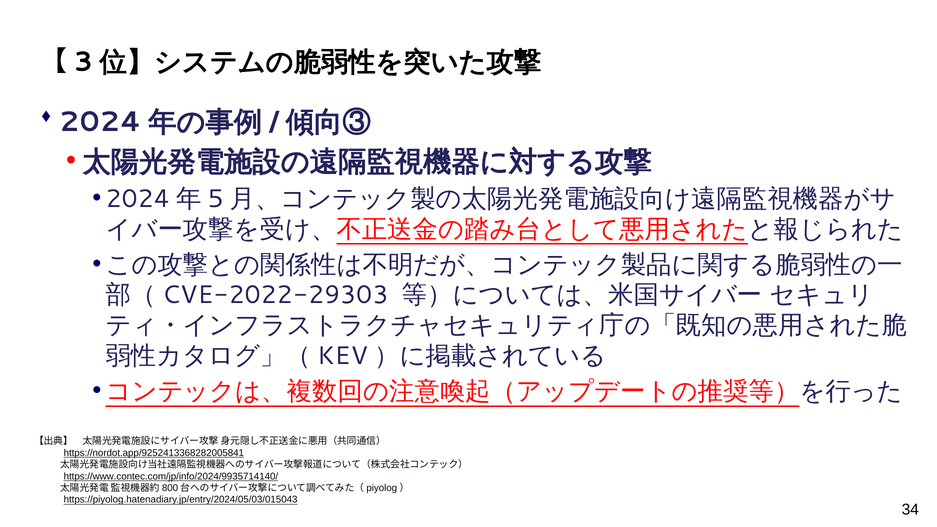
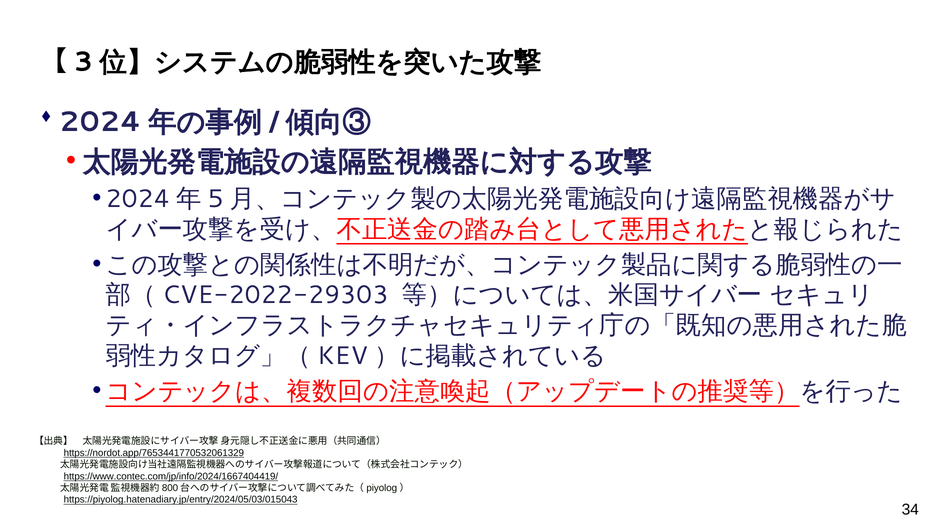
https://nordot.app/9252413368282005841: https://nordot.app/9252413368282005841 -> https://nordot.app/7653441770532061329 (154, 453)
https://www.contec.com/jp/info/2024/9935714140/: https://www.contec.com/jp/info/2024/9935714140/ -> https://www.contec.com/jp/info/2024/1667404419/ (171, 476)
